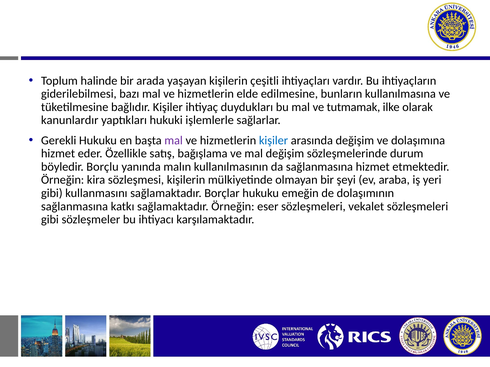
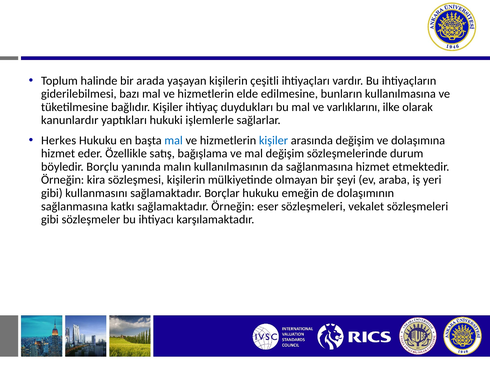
tutmamak: tutmamak -> varlıklarını (354, 107)
Gerekli: Gerekli -> Herkes (59, 140)
mal colour: purple -> blue (174, 140)
